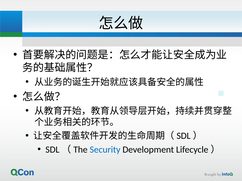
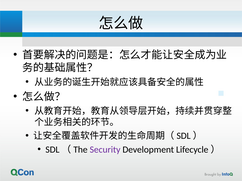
Security colour: blue -> purple (105, 150)
